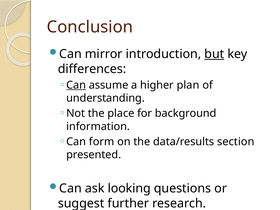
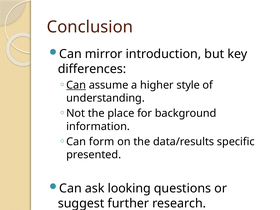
but underline: present -> none (214, 54)
plan: plan -> style (188, 85)
section: section -> specific (236, 142)
